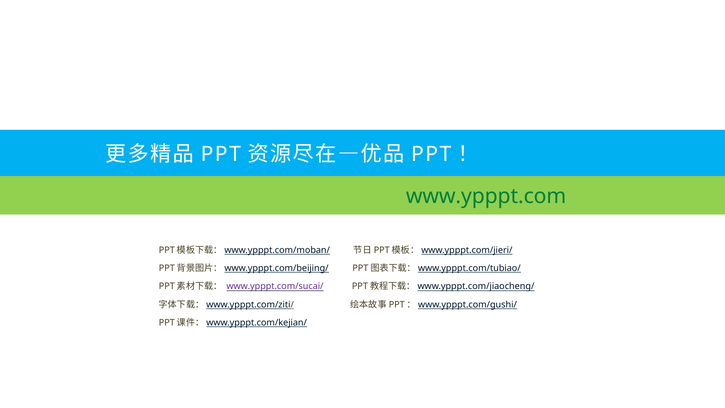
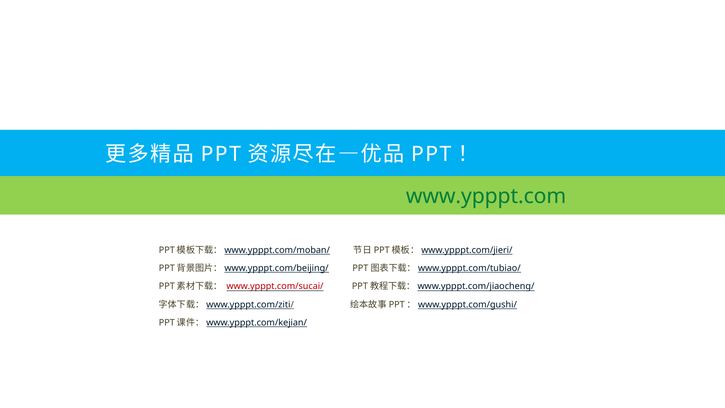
www.ypppt.com/sucai/ colour: purple -> red (275, 286)
